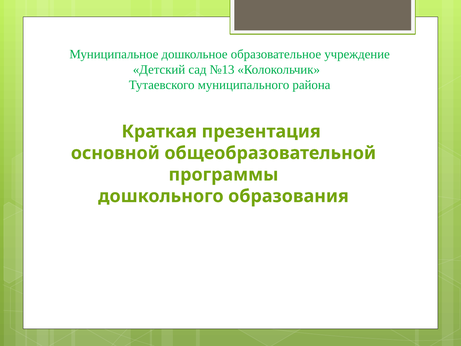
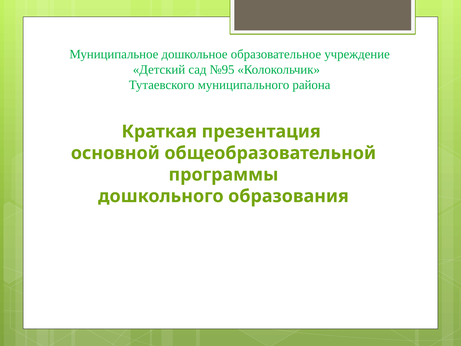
№13: №13 -> №95 (222, 70)
